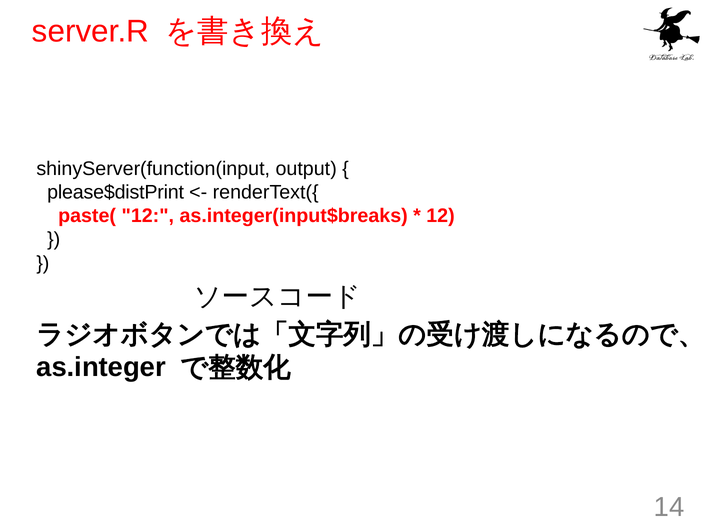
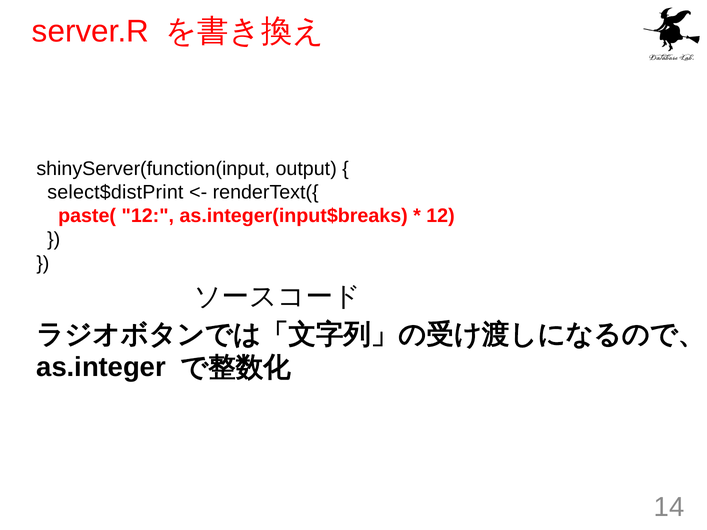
please$distPrint: please$distPrint -> select$distPrint (115, 192)
